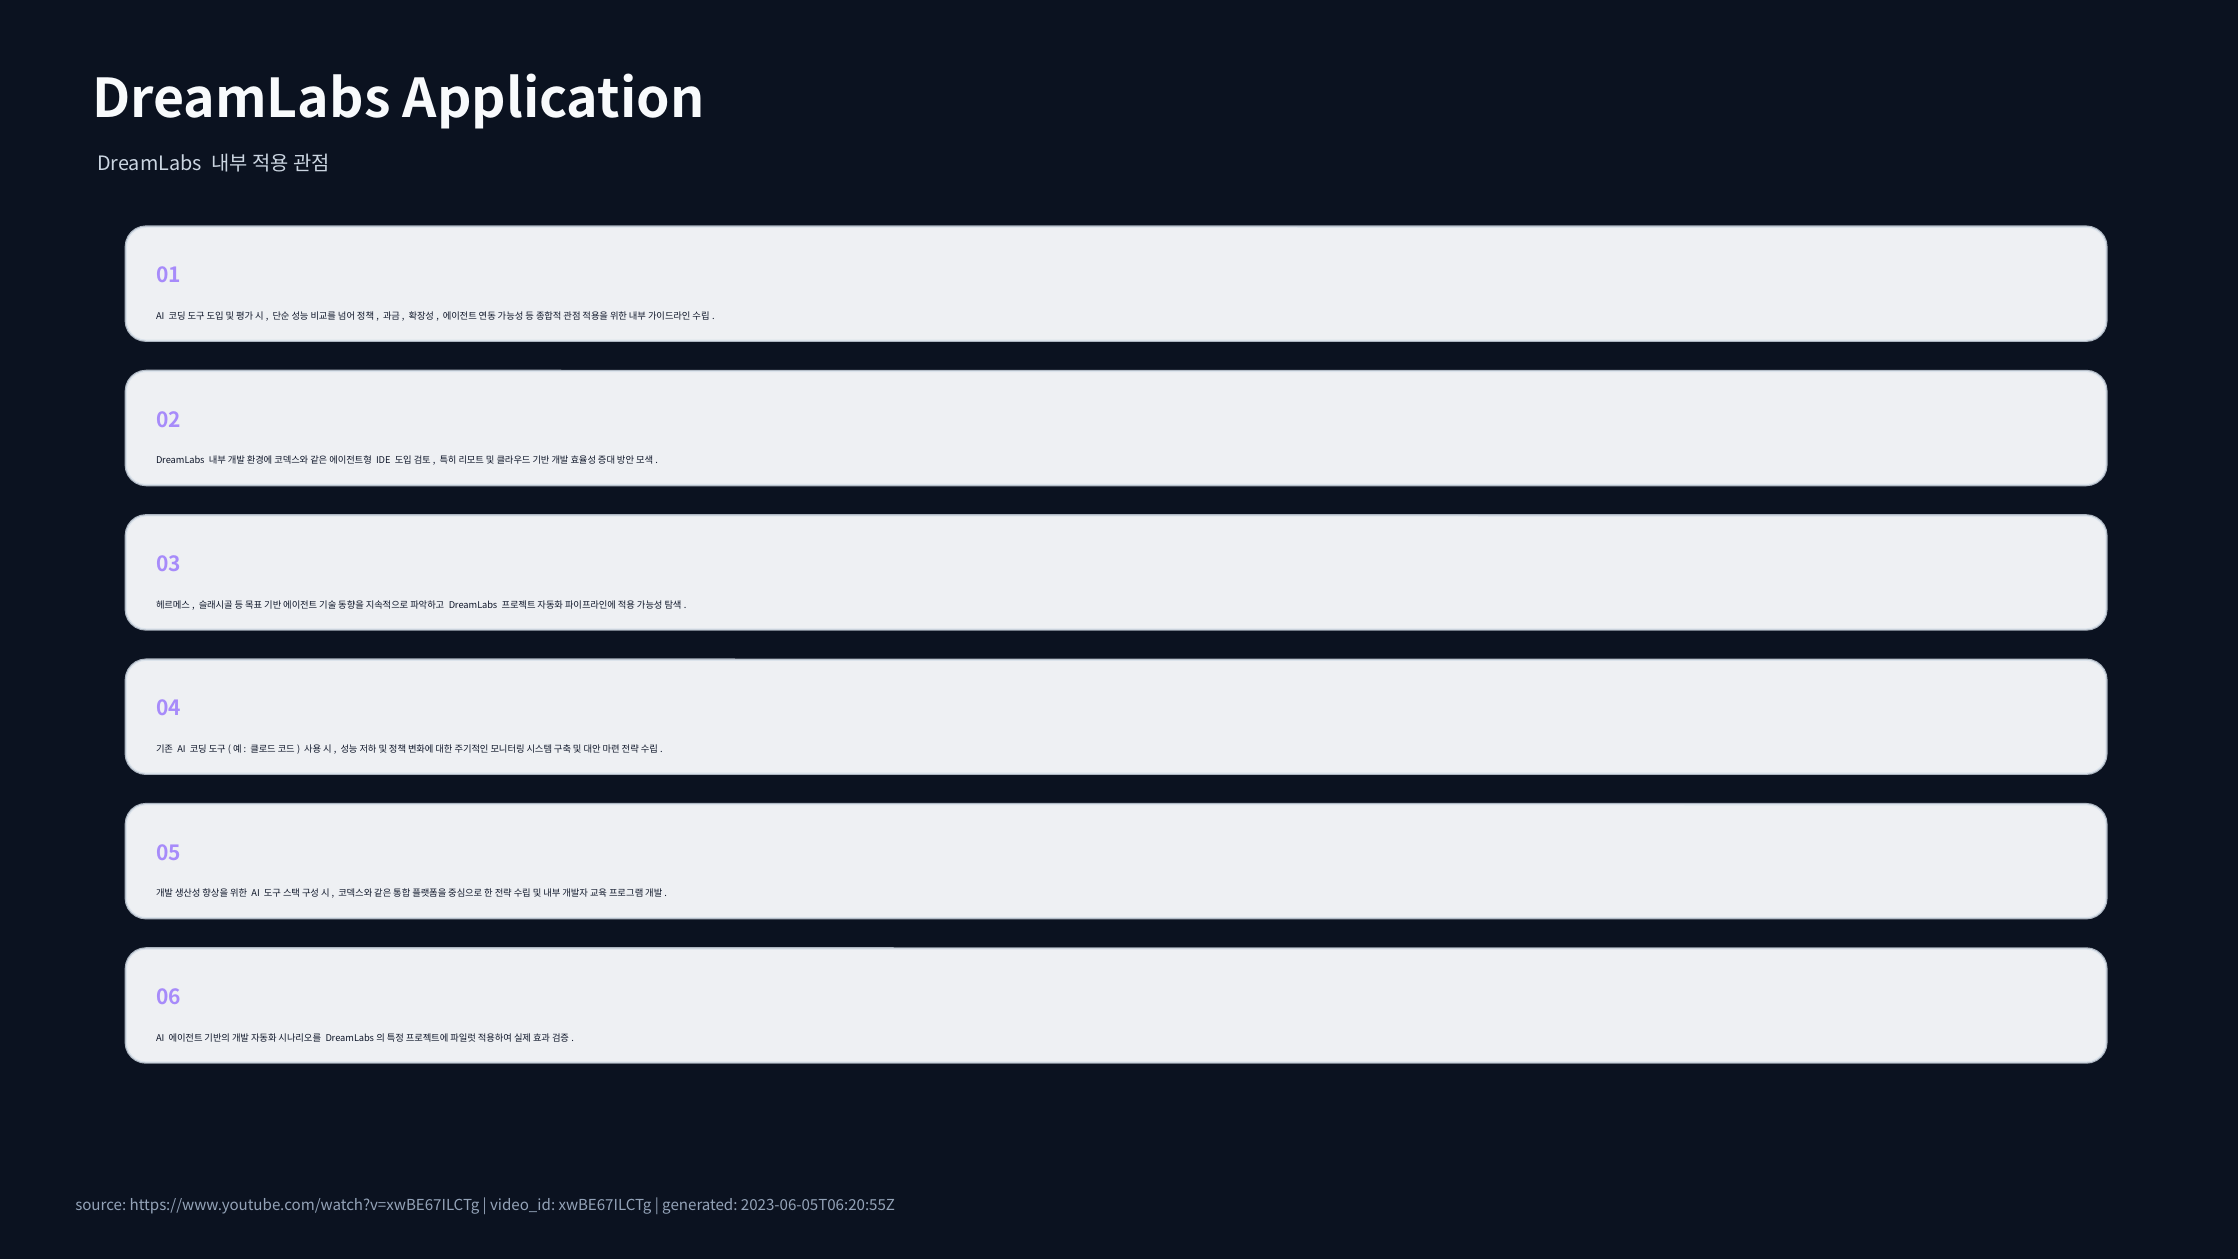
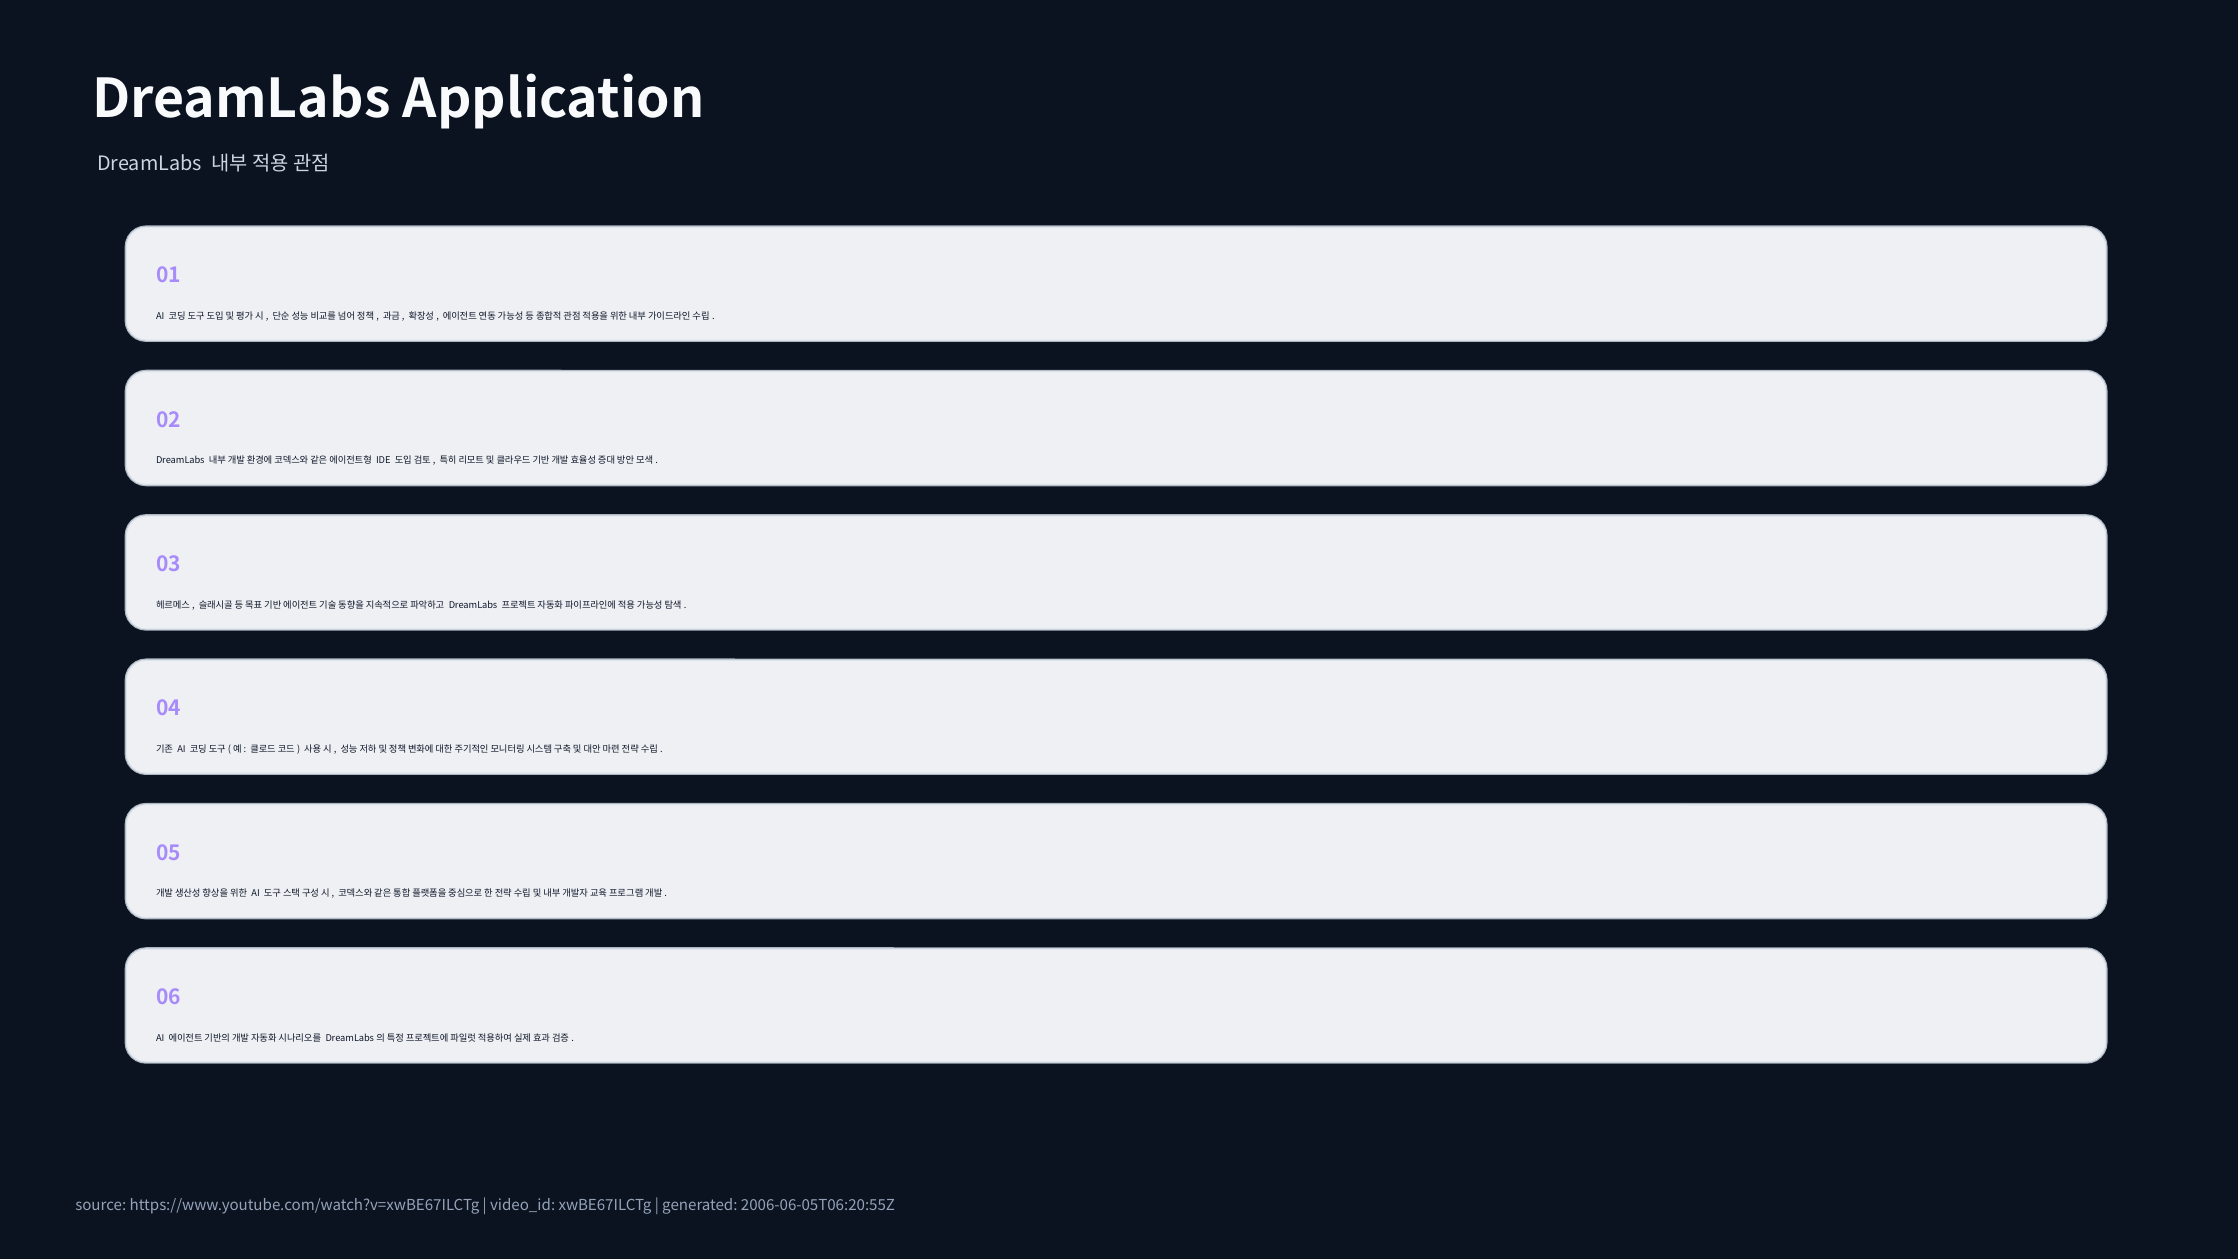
2023-06-05T06:20:55Z: 2023-06-05T06:20:55Z -> 2006-06-05T06:20:55Z (818, 1205)
